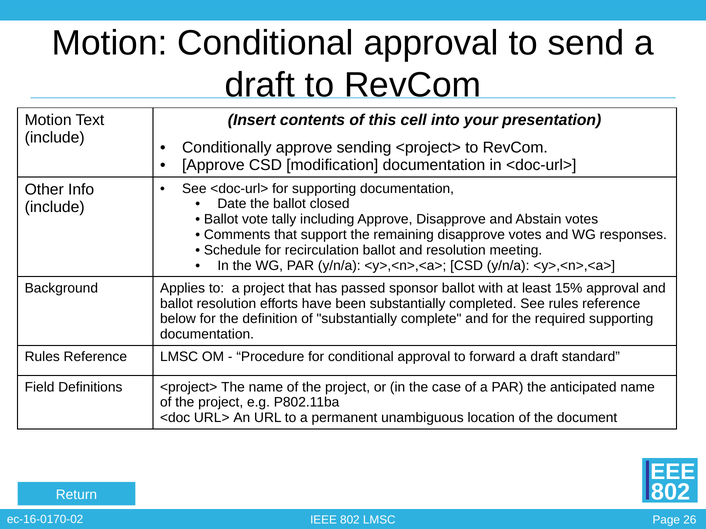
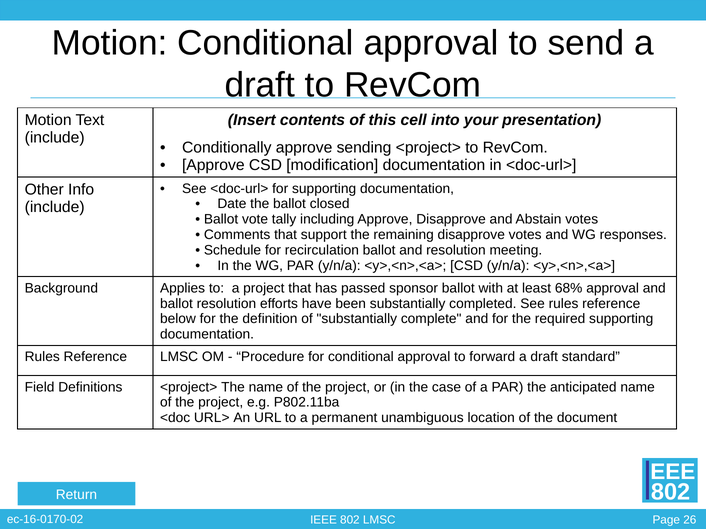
15%: 15% -> 68% (569, 288)
